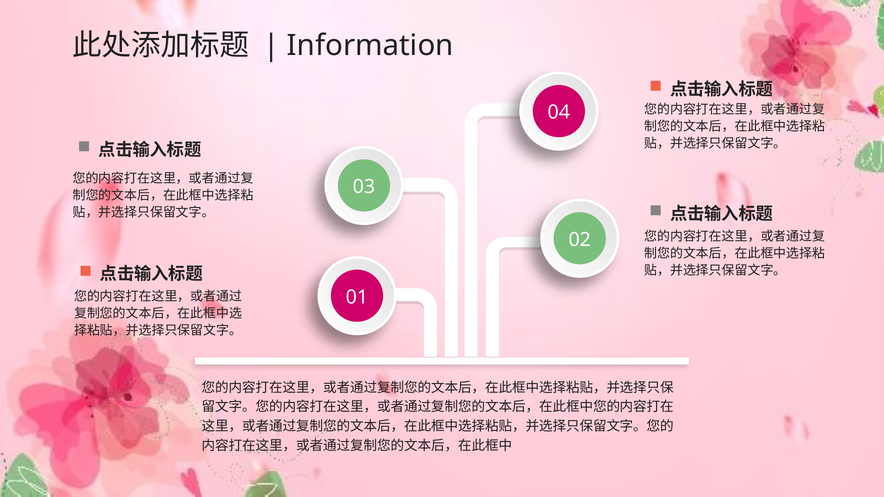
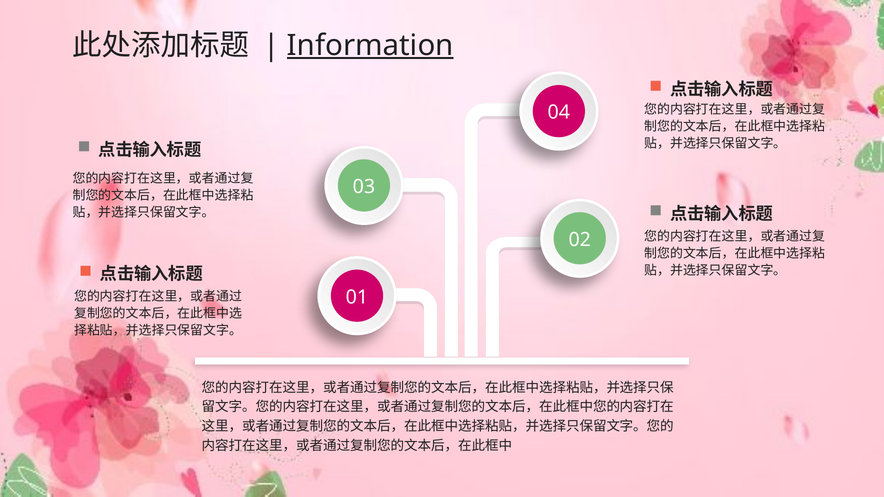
Information underline: none -> present (370, 45)
